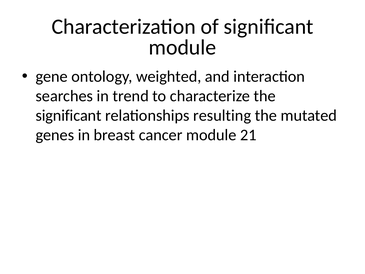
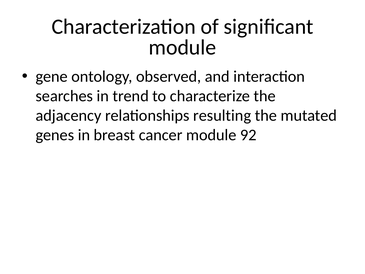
weighted: weighted -> observed (169, 77)
significant: significant -> adjacency (68, 116)
21: 21 -> 92 (248, 135)
